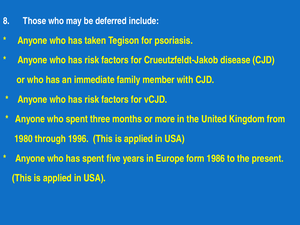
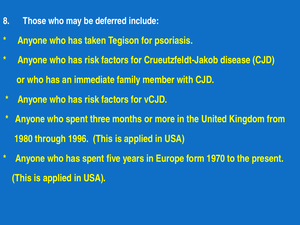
1986: 1986 -> 1970 (216, 159)
